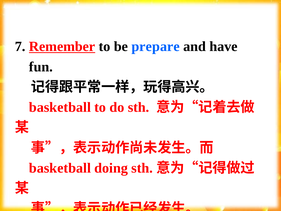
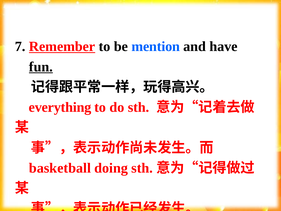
prepare: prepare -> mention (156, 46)
fun underline: none -> present (41, 67)
basketball: basketball -> everything (60, 107)
